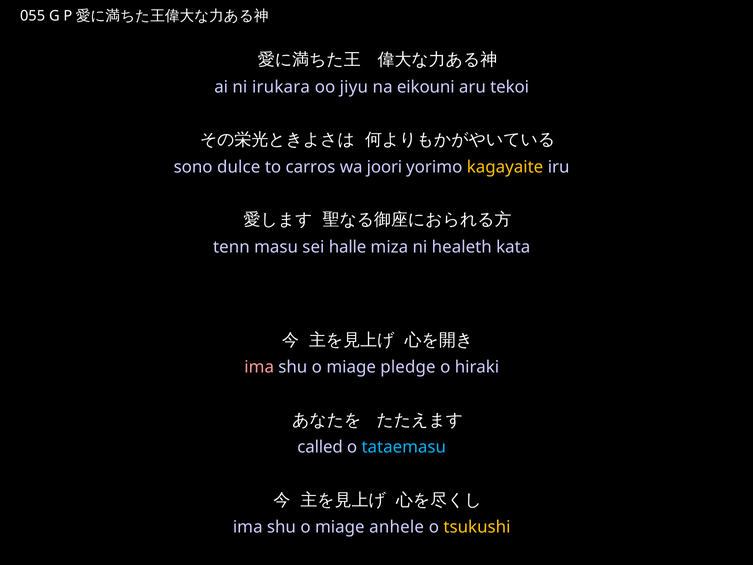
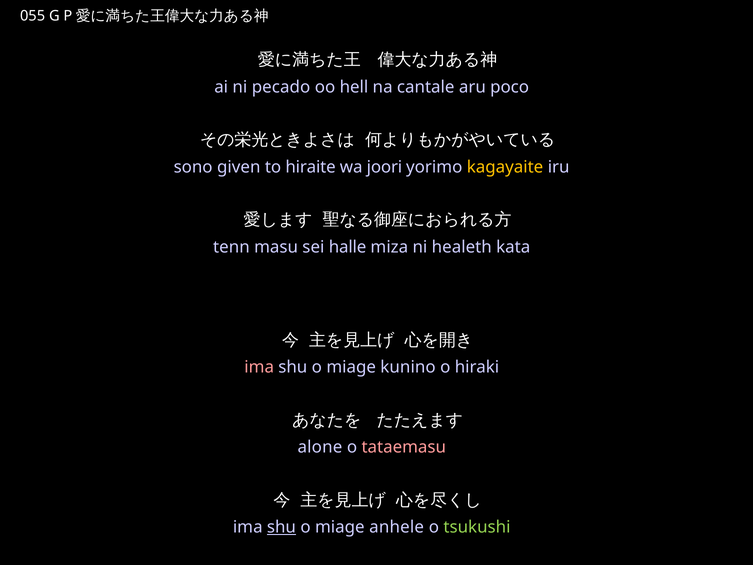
irukara: irukara -> pecado (281, 87)
jiyu: jiyu -> hell (354, 87)
eikouni: eikouni -> cantale (426, 87)
tekoi: tekoi -> poco (510, 87)
dulce: dulce -> given (239, 167)
carros: carros -> hiraite (311, 167)
pledge: pledge -> kunino (408, 367)
called: called -> alone (320, 447)
tataemasu colour: light blue -> pink (404, 447)
shu underline: none -> present (281, 527)
tsukushi colour: yellow -> light green (477, 527)
